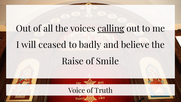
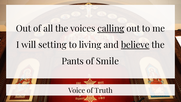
ceased: ceased -> setting (52, 45)
badly: badly -> living (90, 45)
believe underline: none -> present (135, 45)
Raise: Raise -> Pants (73, 61)
